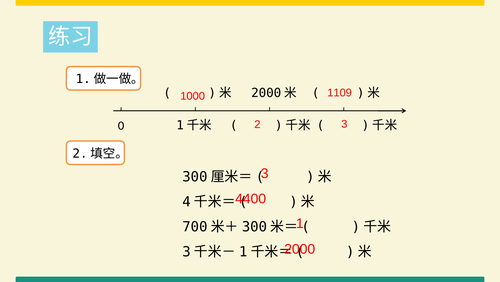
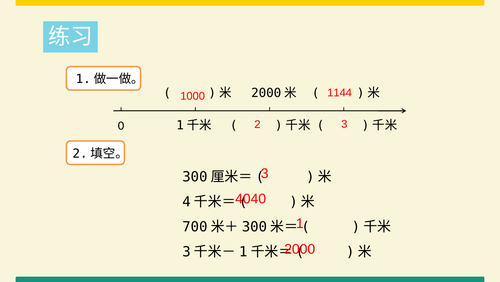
1109: 1109 -> 1144 (340, 92)
4400: 4400 -> 4040 (251, 198)
